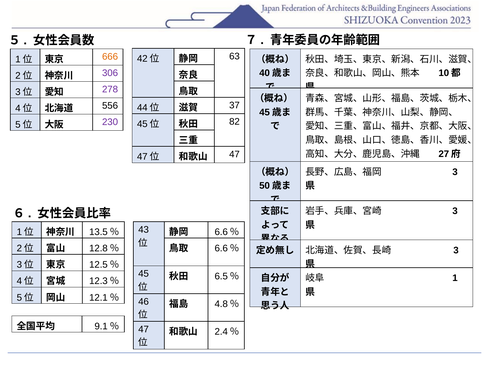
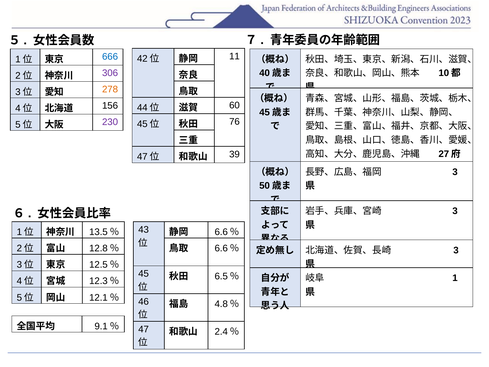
63: 63 -> 11 (234, 56)
666 colour: orange -> blue (110, 57)
278 colour: purple -> orange (110, 89)
37: 37 -> 60 (234, 105)
556: 556 -> 156 (110, 106)
82: 82 -> 76 (234, 122)
47: 47 -> 39 (234, 154)
